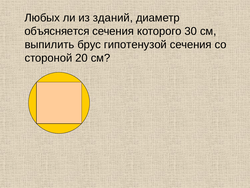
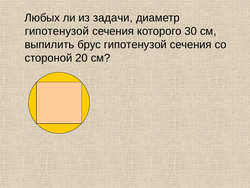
зданий: зданий -> задачи (113, 18)
объясняется: объясняется -> гипотенузой (57, 31)
